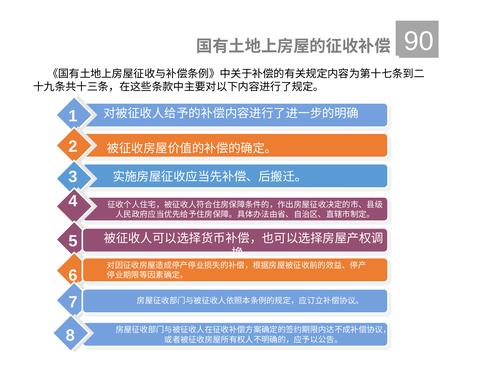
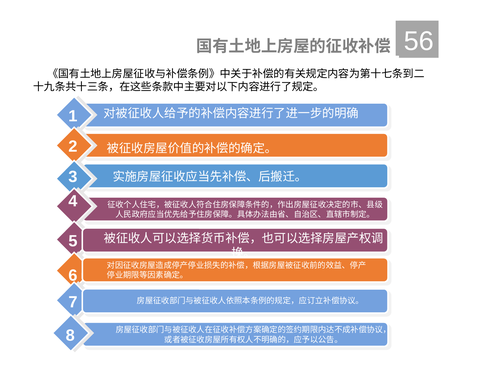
90: 90 -> 56 (419, 41)
